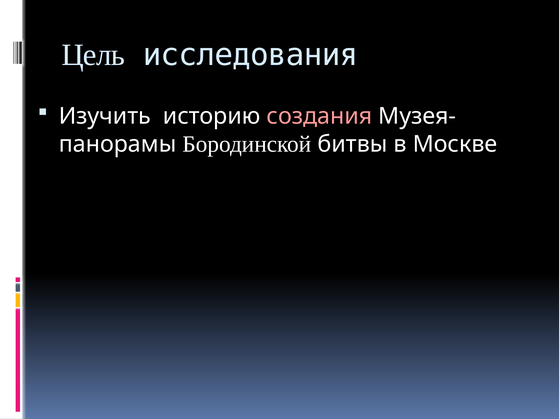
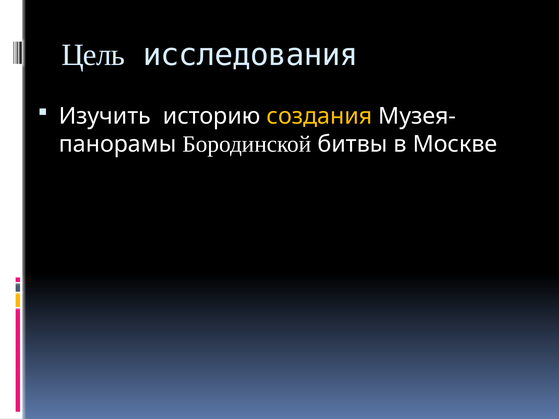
создания colour: pink -> yellow (319, 116)
